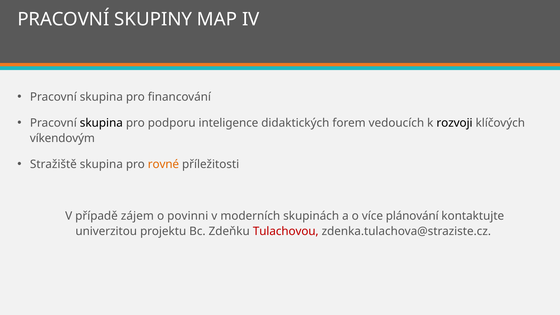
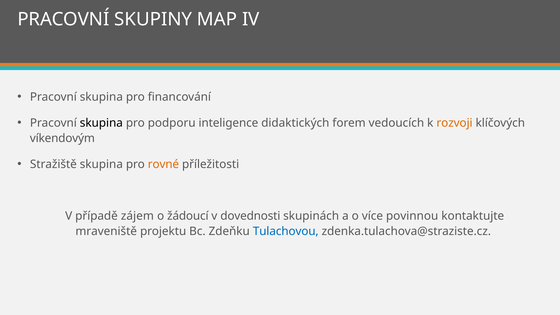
rozvoji colour: black -> orange (455, 123)
povinni: povinni -> žádoucí (188, 216)
moderních: moderních -> dovednosti (250, 216)
plánování: plánování -> povinnou (412, 216)
univerzitou: univerzitou -> mraveniště (106, 231)
Tulachovou colour: red -> blue (286, 231)
